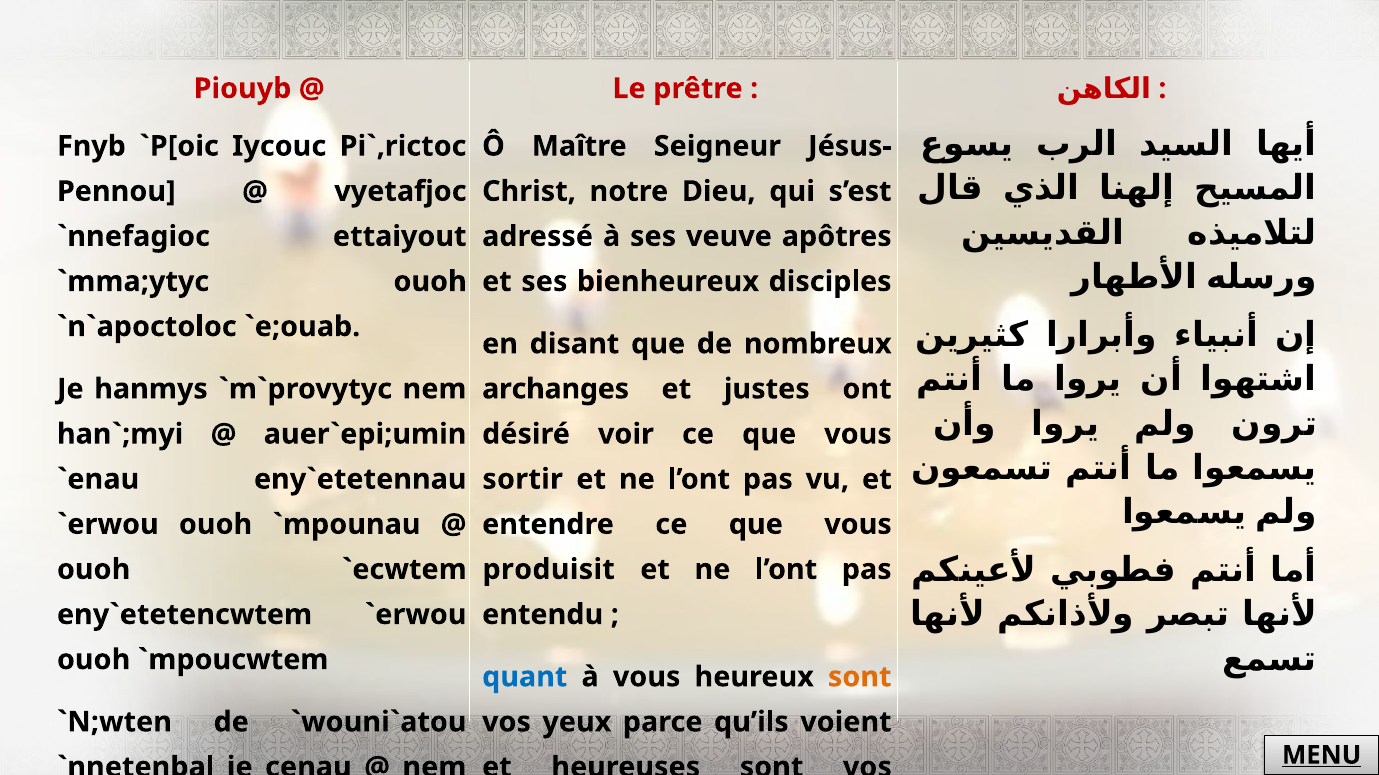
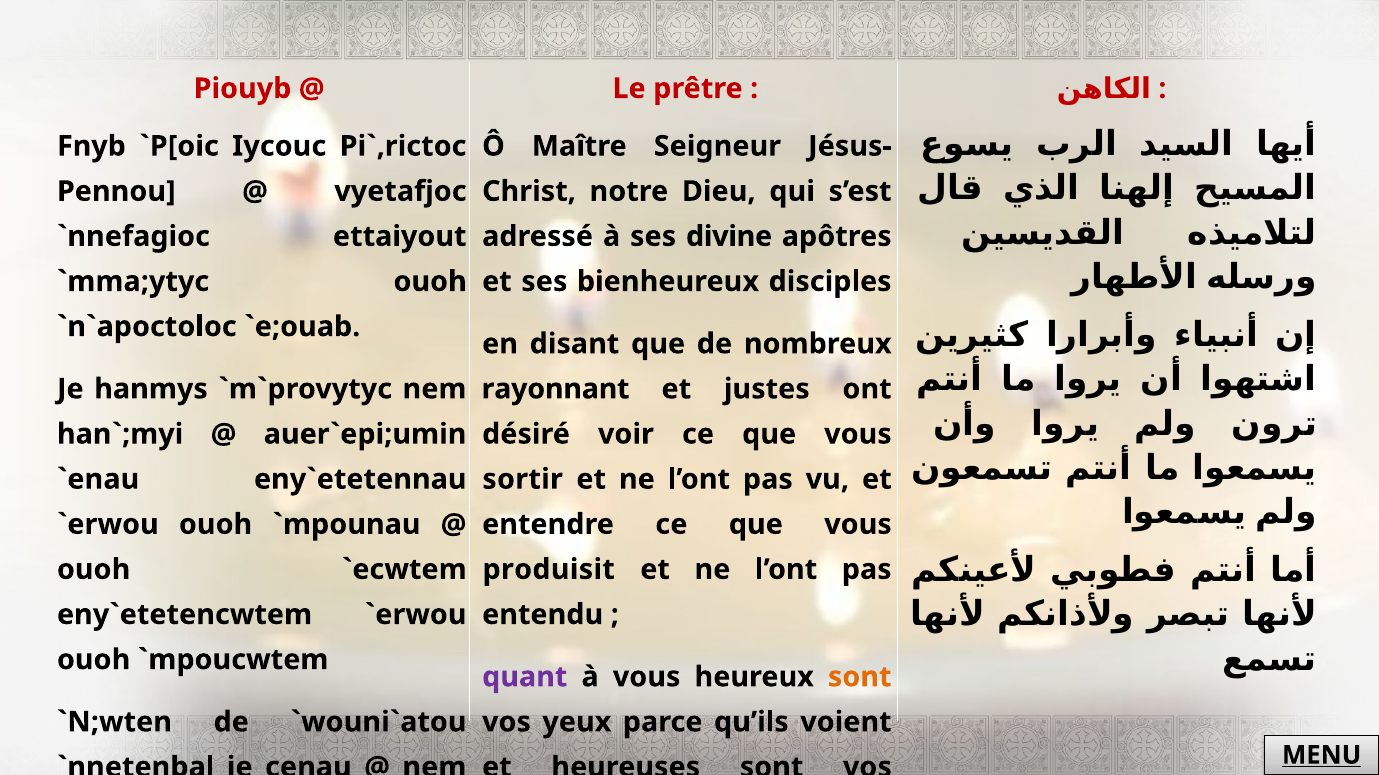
veuve: veuve -> divine (729, 237)
archanges: archanges -> rayonnant (556, 389)
quant colour: blue -> purple (525, 677)
